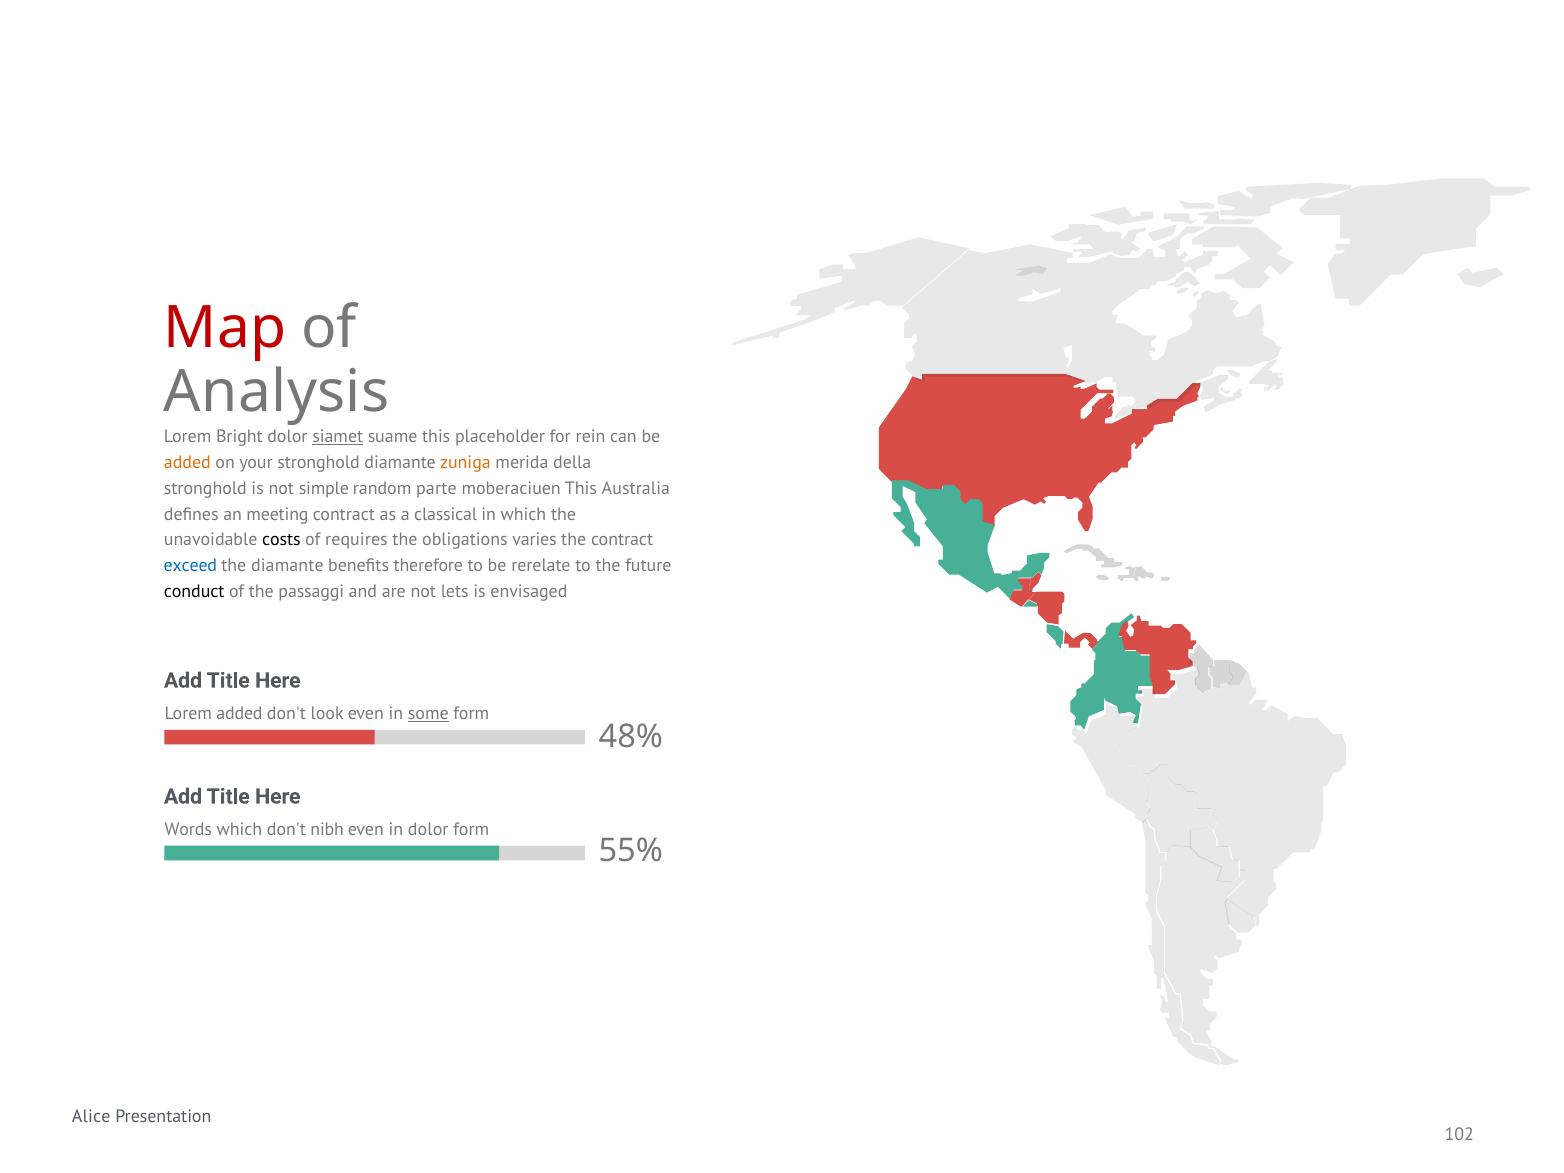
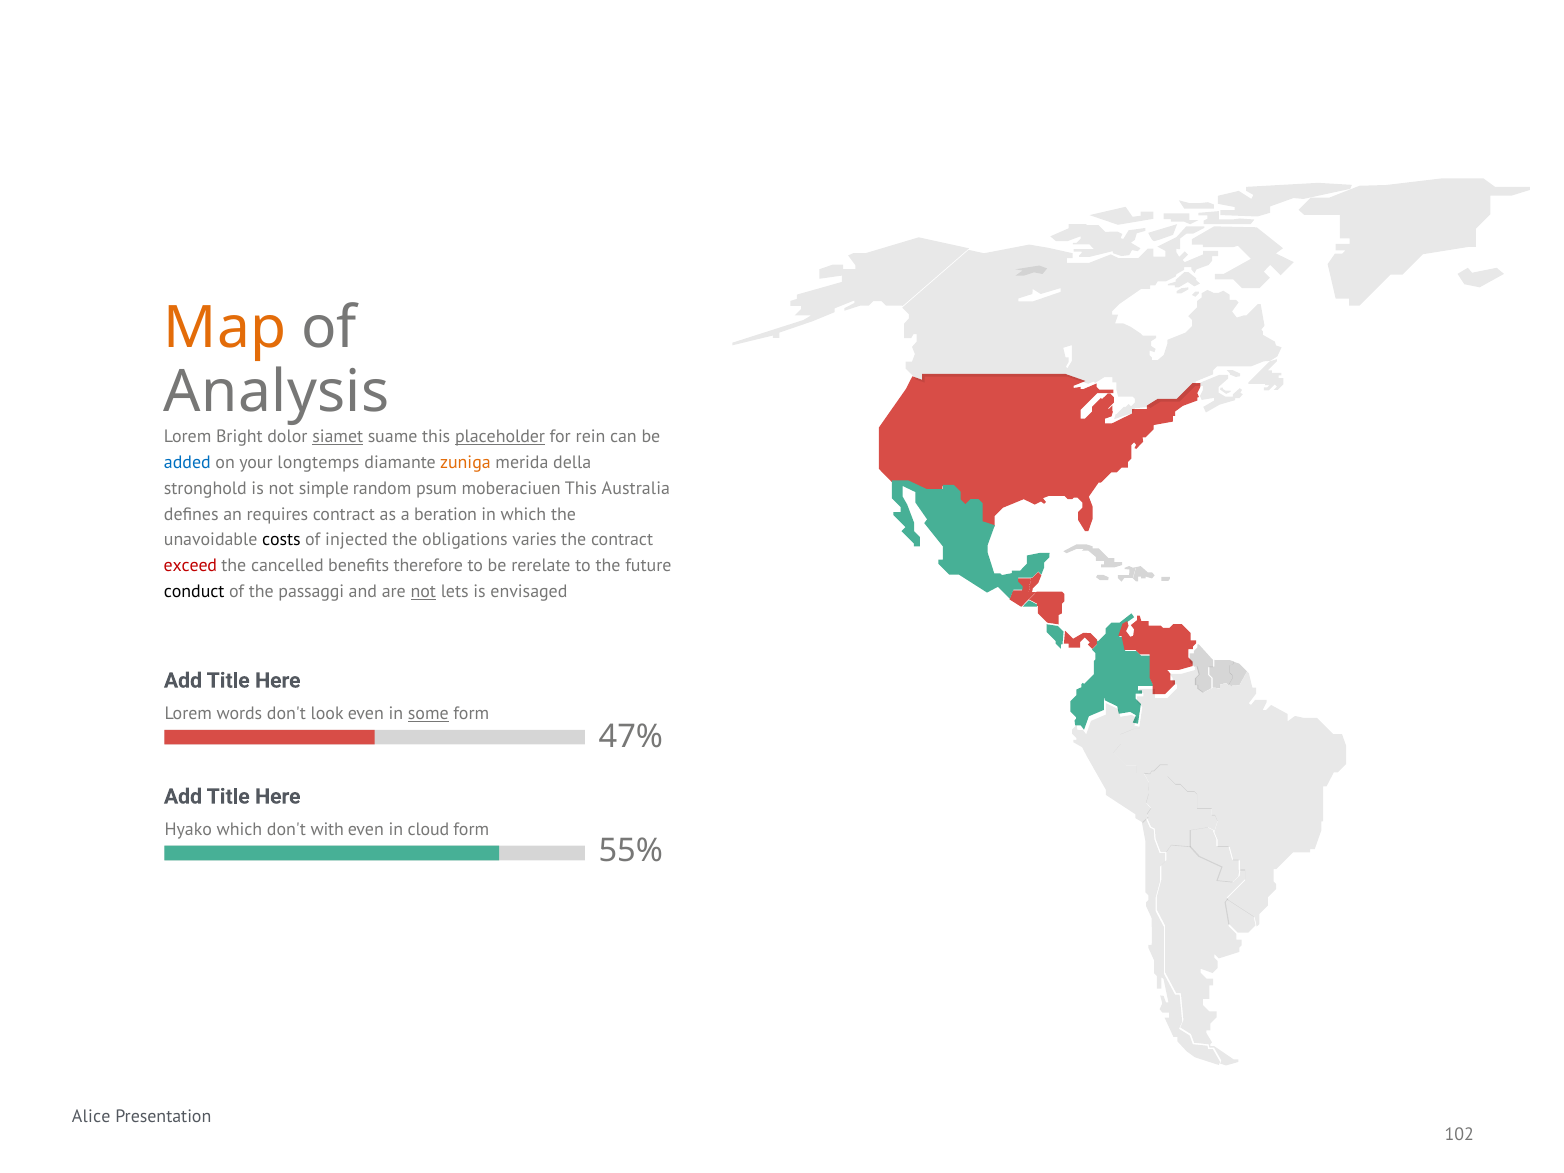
Map colour: red -> orange (225, 328)
placeholder underline: none -> present (500, 437)
added colour: orange -> blue (187, 463)
your stronghold: stronghold -> longtemps (319, 463)
parte: parte -> psum (437, 488)
meeting: meeting -> requires (277, 514)
classical: classical -> beration (446, 514)
requires: requires -> injected (356, 540)
exceed colour: blue -> red (190, 566)
the diamante: diamante -> cancelled (287, 566)
not underline: none -> present (423, 591)
Lorem added: added -> words (239, 714)
48%: 48% -> 47% (631, 737)
Words: Words -> Hyako (188, 830)
nibh: nibh -> with (327, 830)
in dolor: dolor -> cloud (428, 830)
